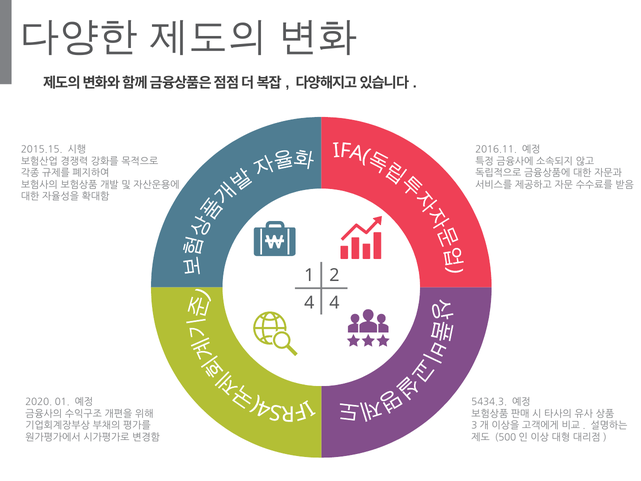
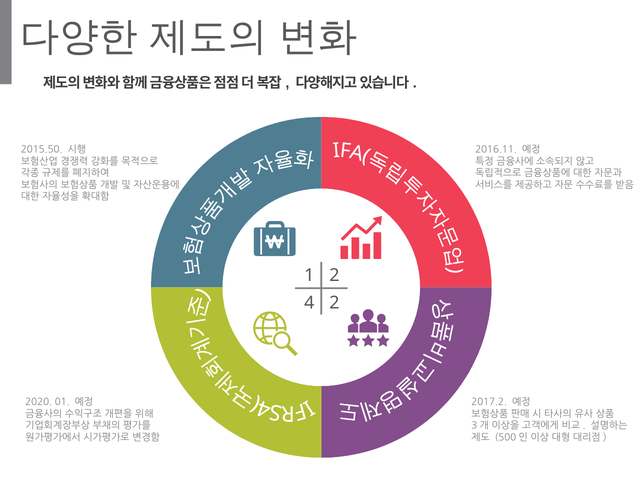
2015.15: 2015.15 -> 2015.50 (42, 150)
4 4: 4 -> 2 (334, 303)
5434.3: 5434.3 -> 2017.2 (489, 402)
